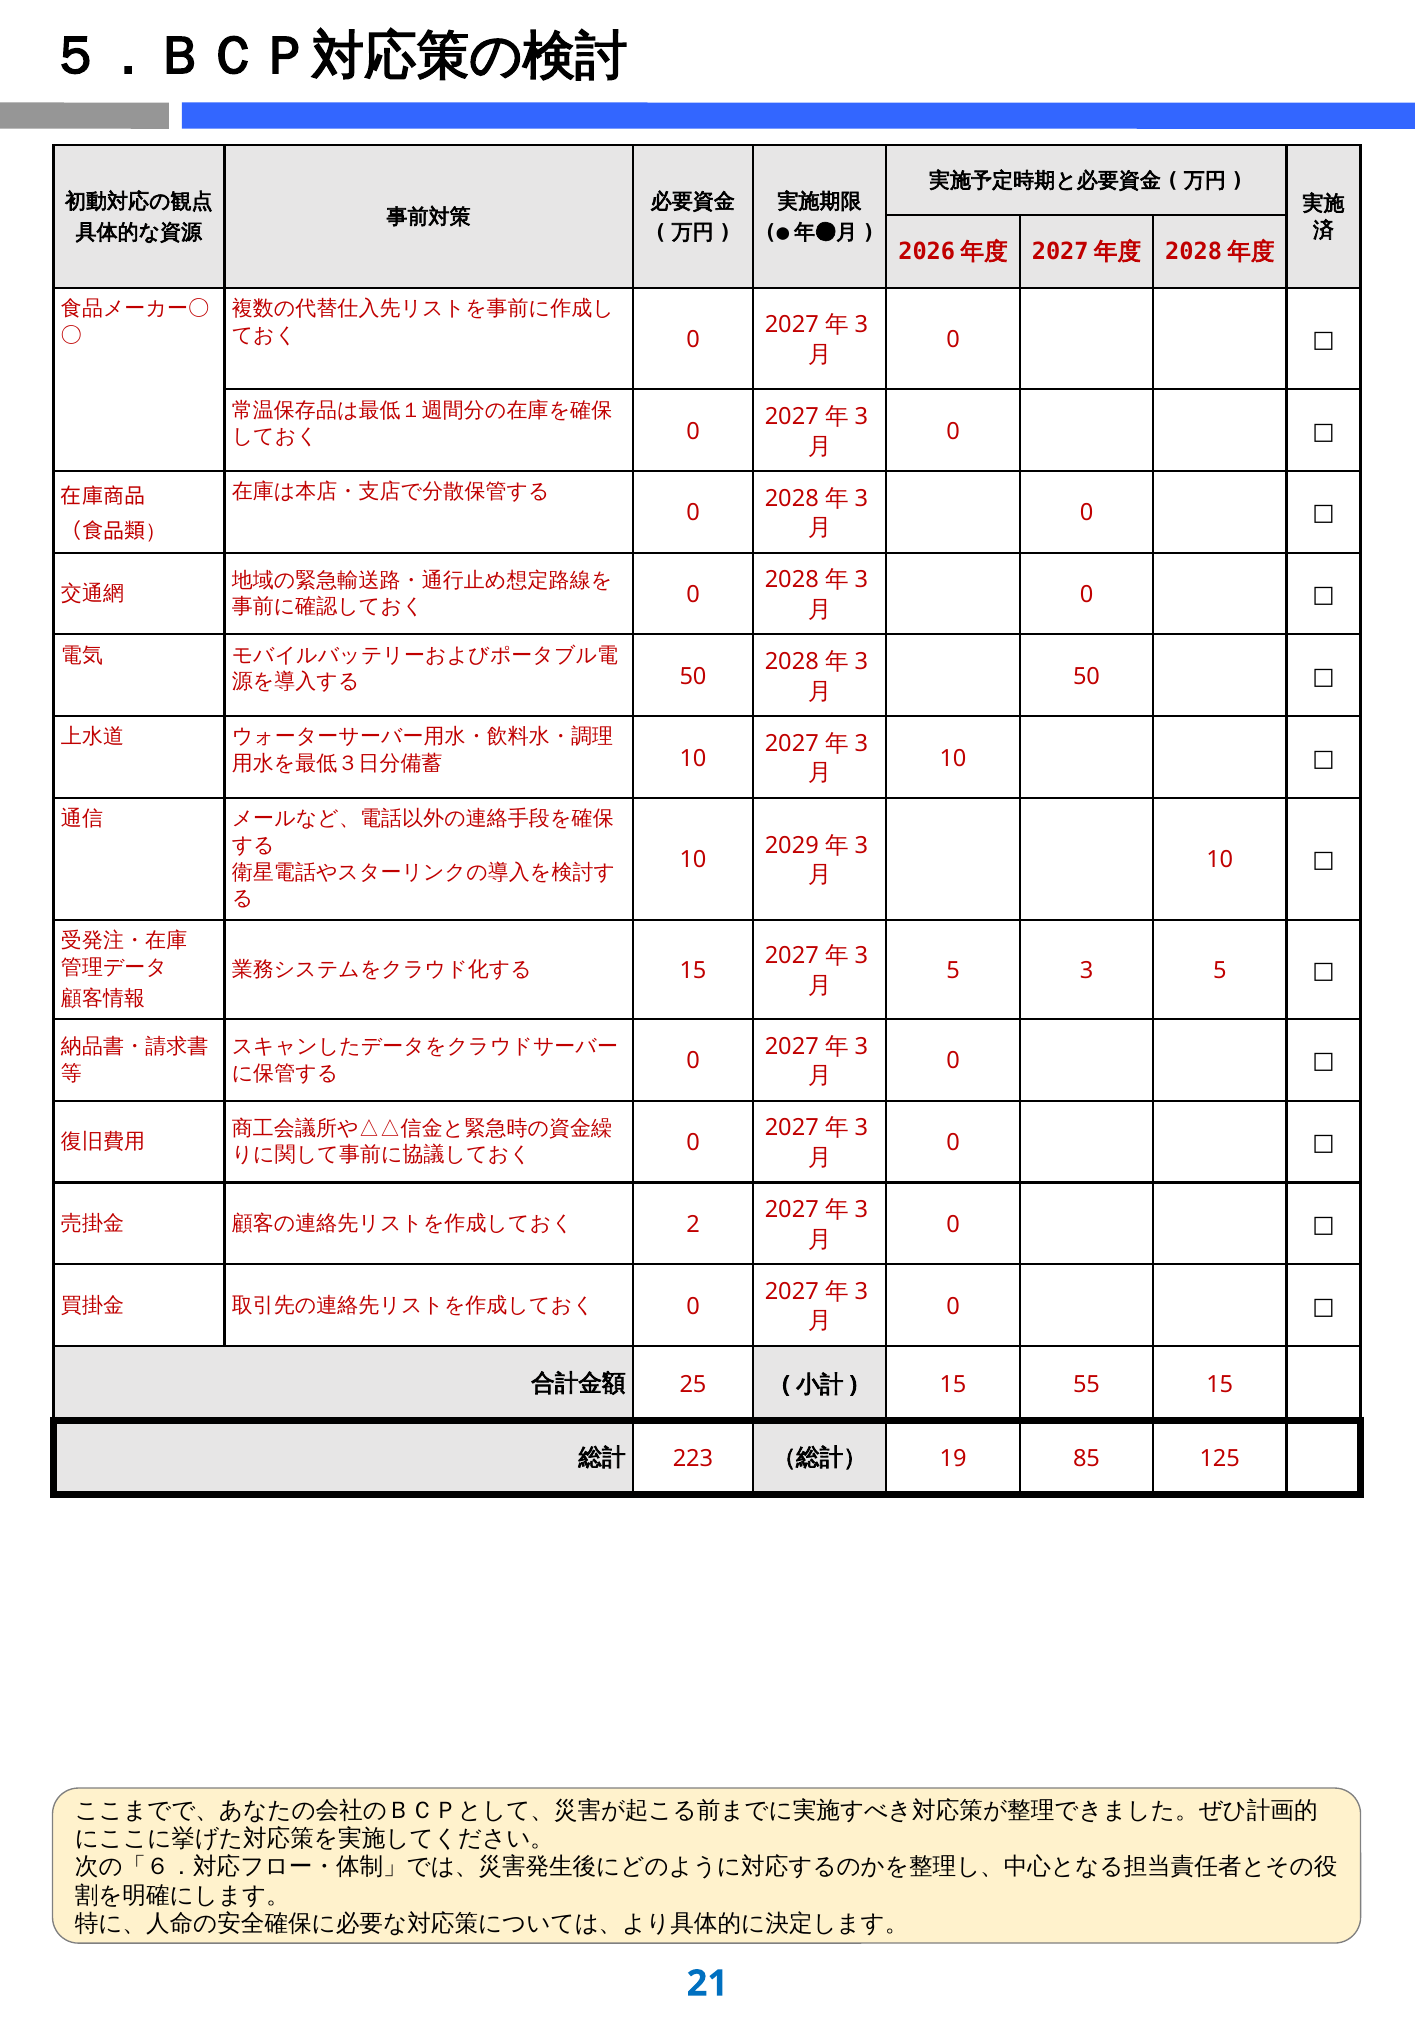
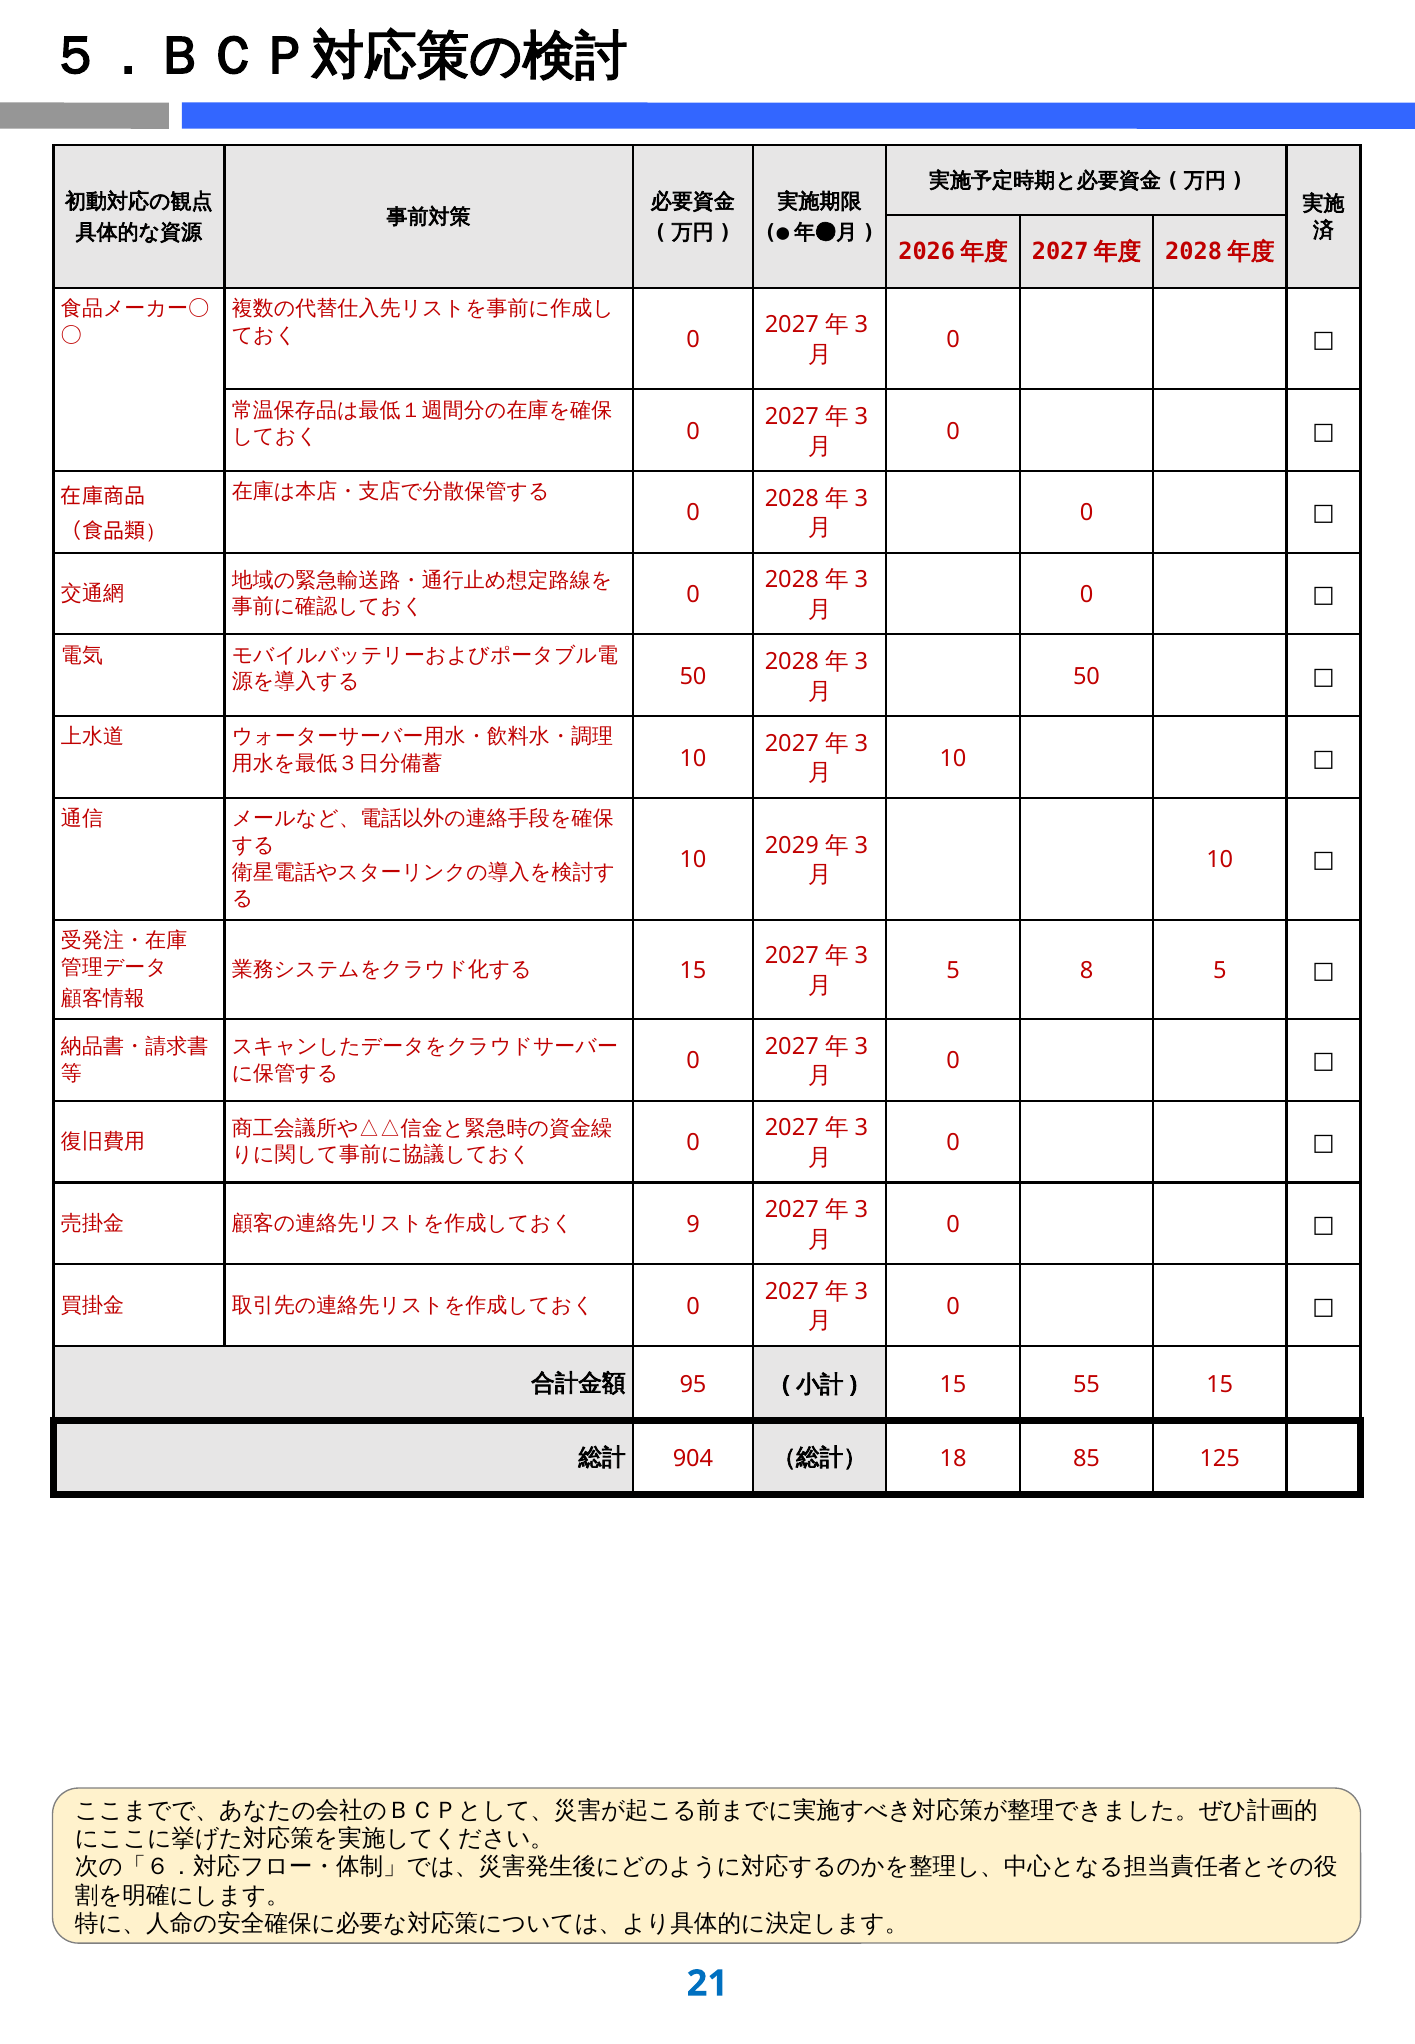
3: 3 -> 8 (1087, 971)
2: 2 -> 9 (693, 1225)
25: 25 -> 95 (693, 1384)
223: 223 -> 904 (693, 1459)
19: 19 -> 18 (953, 1459)
